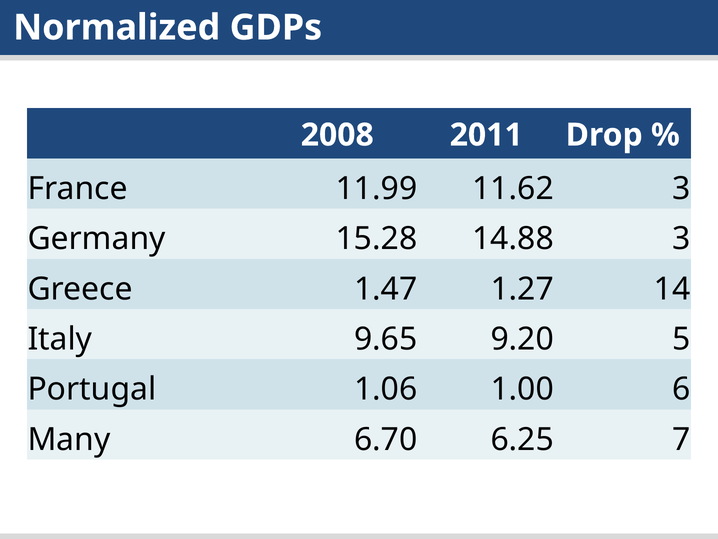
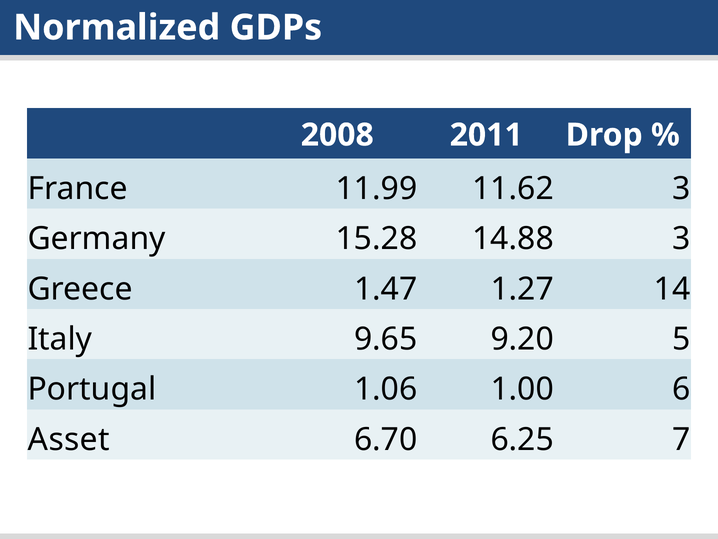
Many: Many -> Asset (69, 439)
